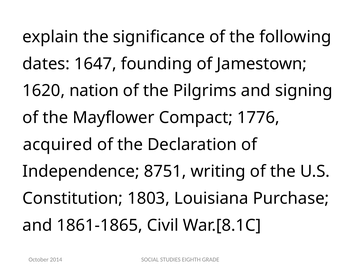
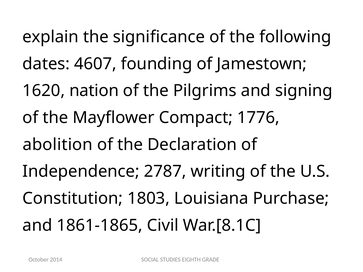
1647: 1647 -> 4607 (95, 64)
acquired: acquired -> abolition (58, 145)
8751: 8751 -> 2787 (165, 172)
